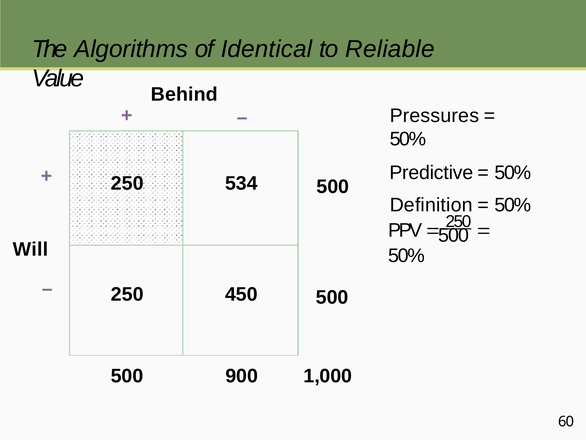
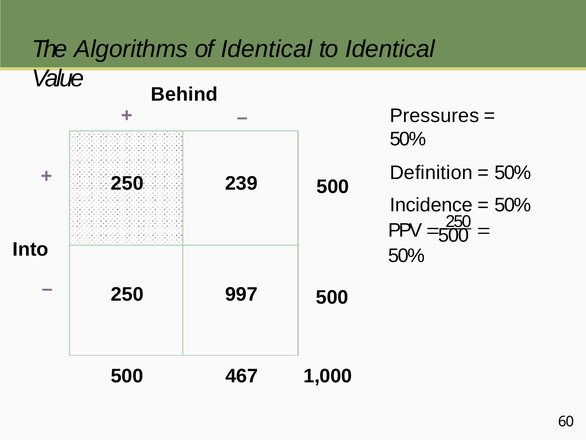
to Reliable: Reliable -> Identical (390, 49)
Predictive: Predictive -> Definition (431, 172)
534: 534 -> 239 (241, 183)
Definition: Definition -> Incidence (431, 205)
Will: Will -> Into (31, 249)
450: 450 -> 997 (241, 294)
900: 900 -> 467 (242, 375)
